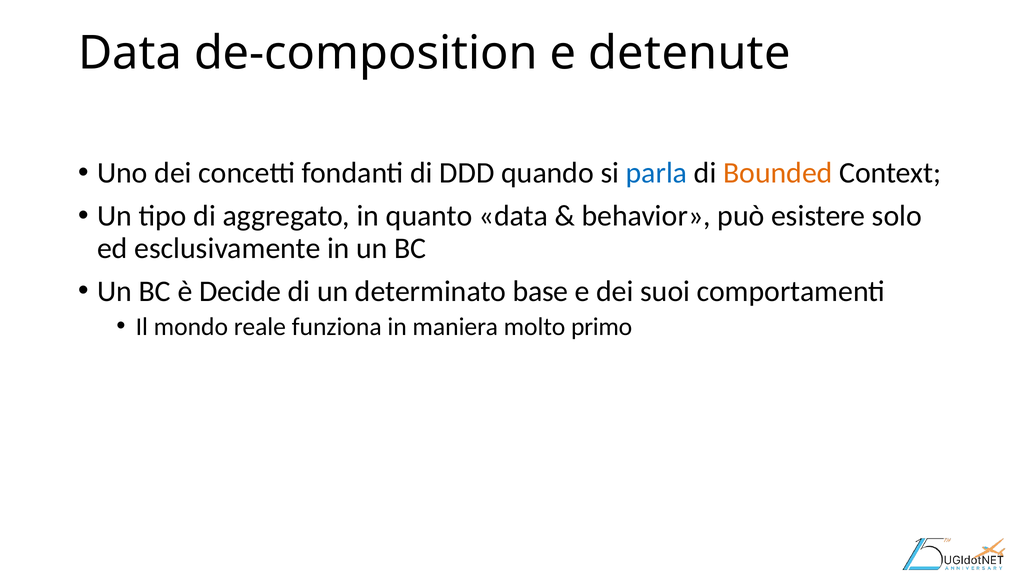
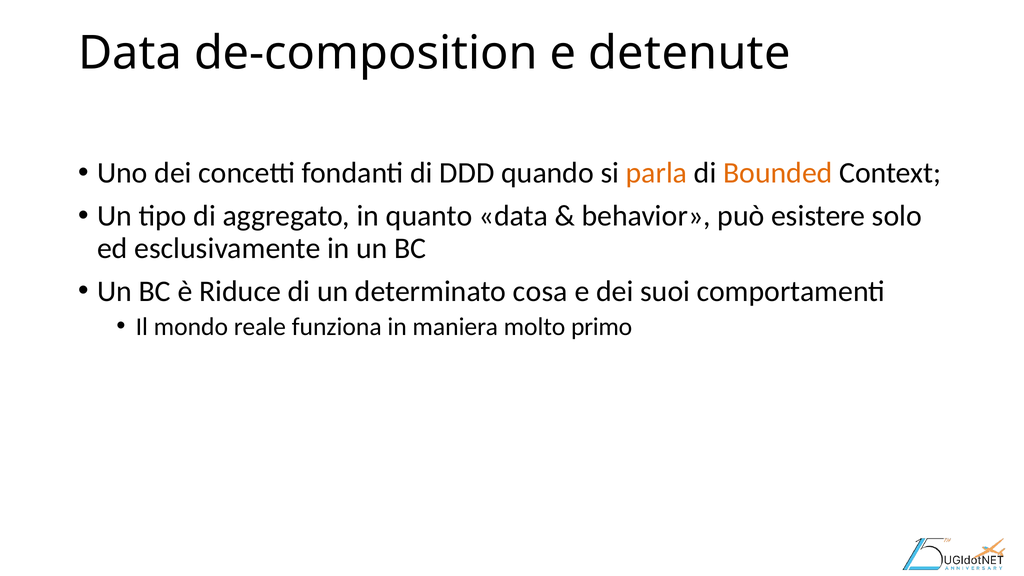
parla colour: blue -> orange (656, 173)
Decide: Decide -> Riduce (240, 291)
base: base -> cosa (540, 291)
